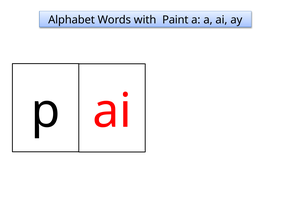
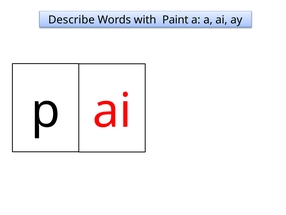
Alphabet: Alphabet -> Describe (72, 20)
